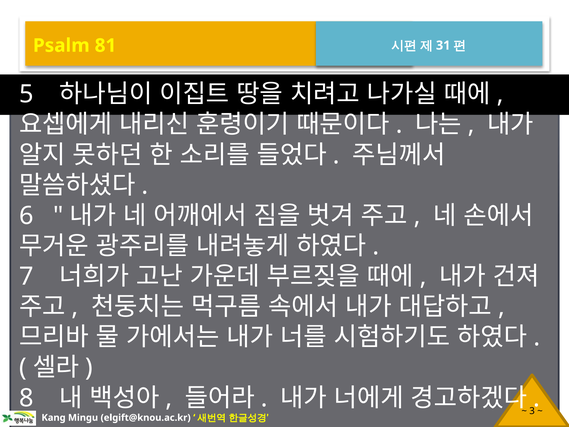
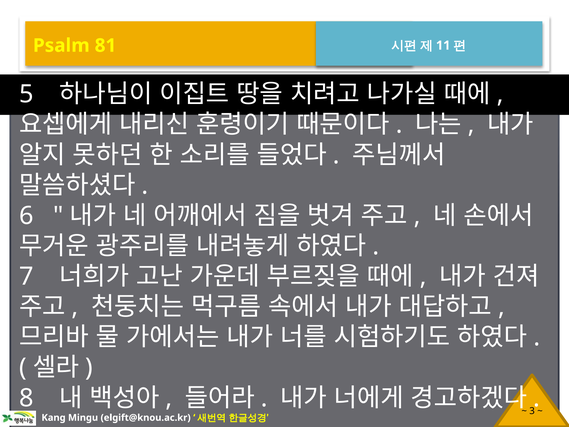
31: 31 -> 11 (443, 45)
